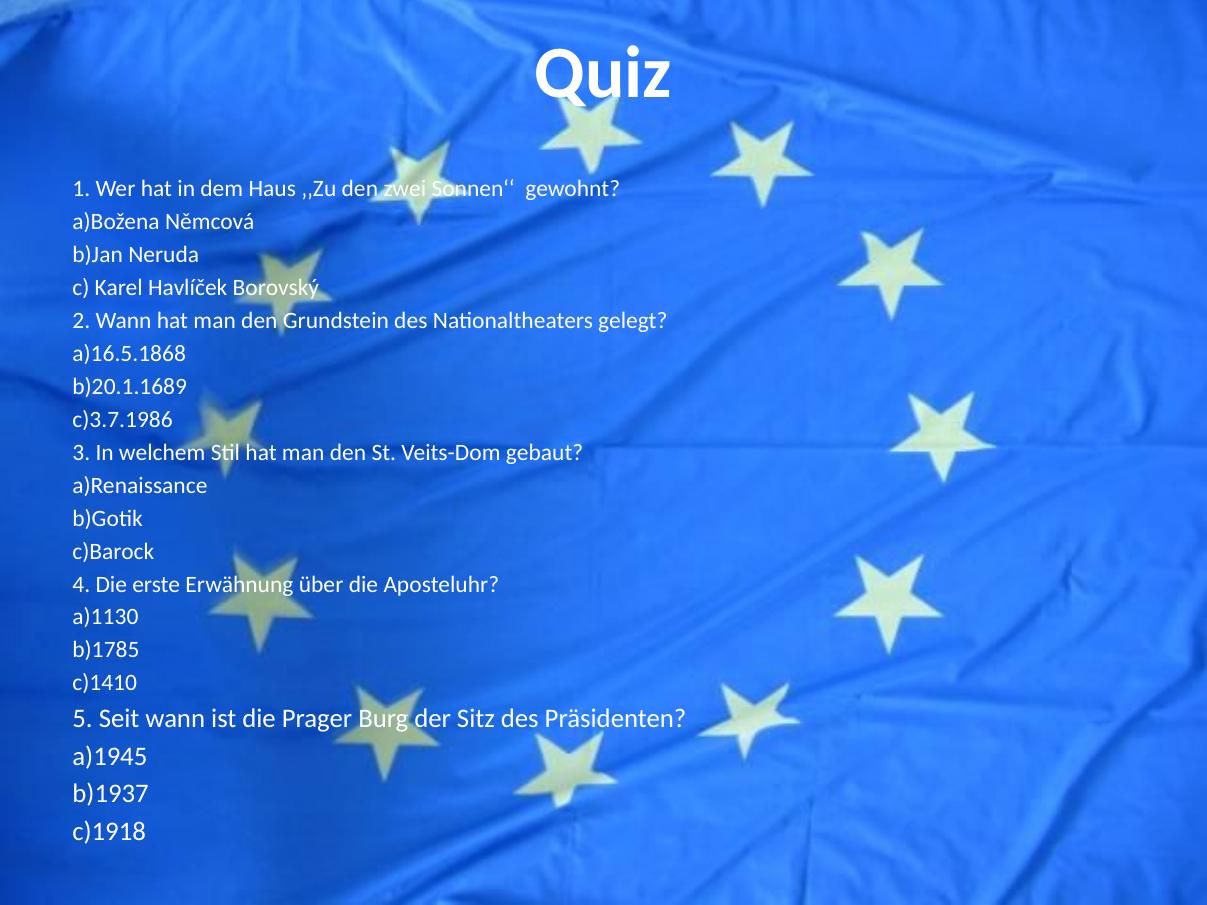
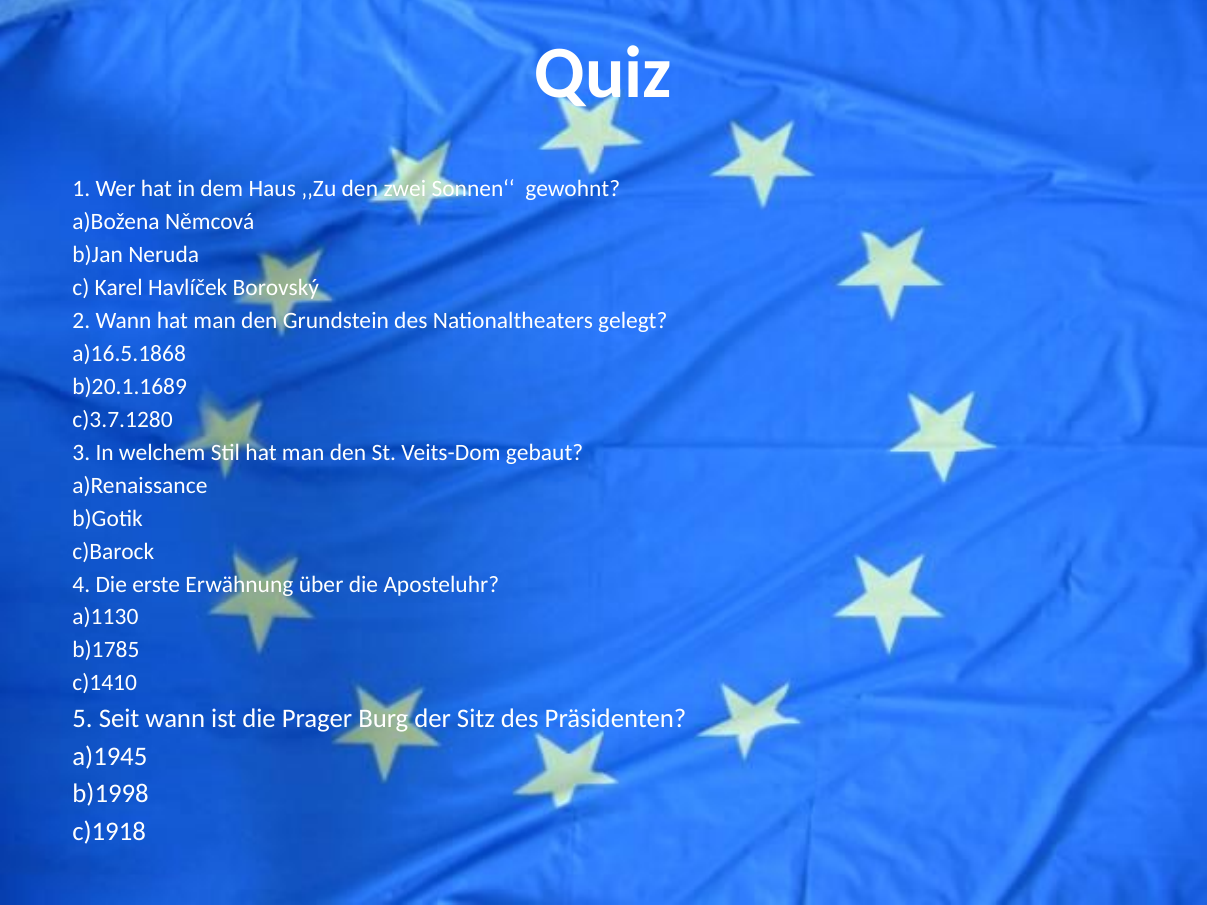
c)3.7.1986: c)3.7.1986 -> c)3.7.1280 (123, 420)
b)1937: b)1937 -> b)1998 (111, 794)
